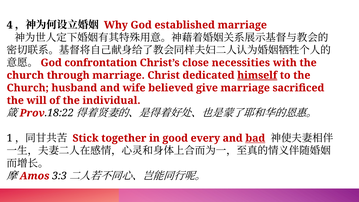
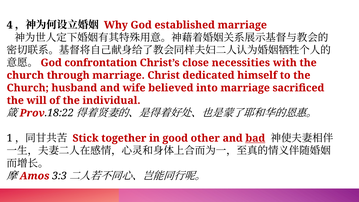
himself underline: present -> none (257, 75)
give: give -> into (207, 88)
every: every -> other (205, 138)
